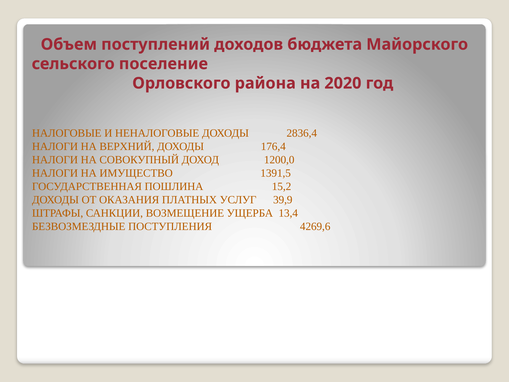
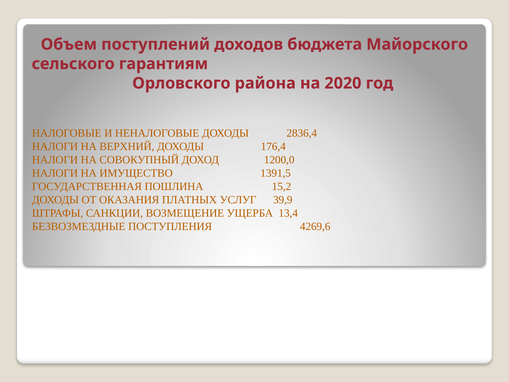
поселение: поселение -> гарантиям (163, 64)
